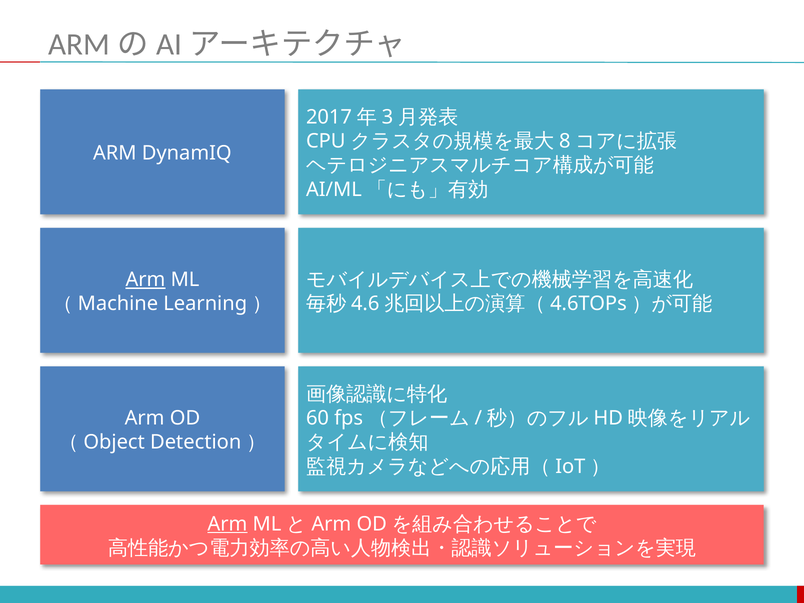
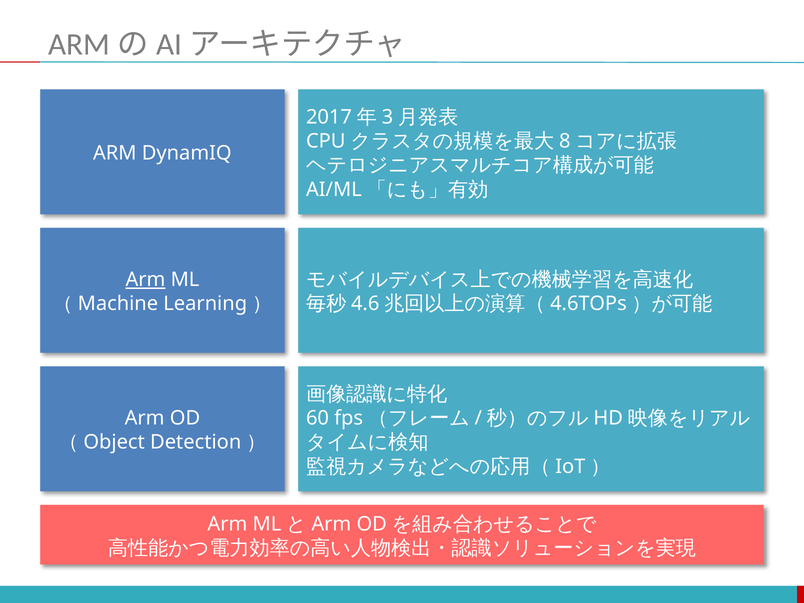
Arm underline: present -> none (227, 524)
